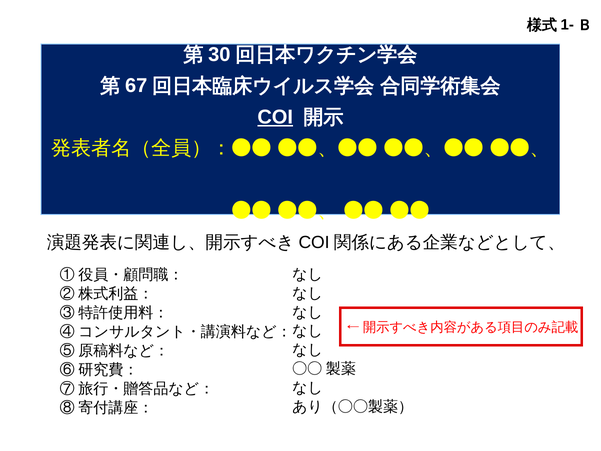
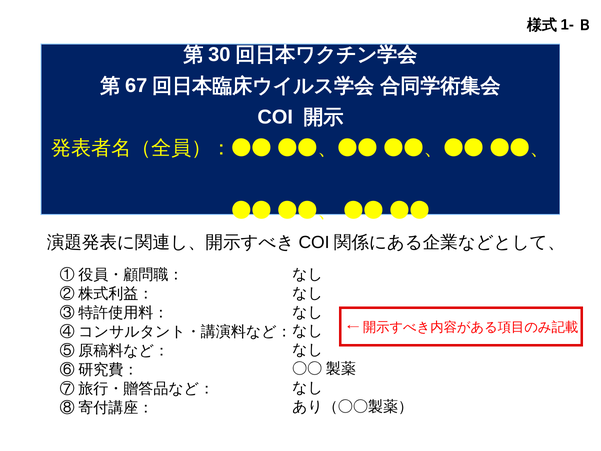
COI underline: present -> none (275, 117)
